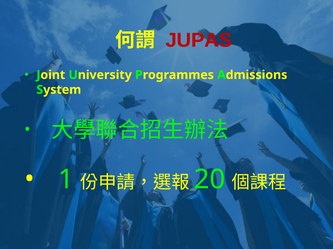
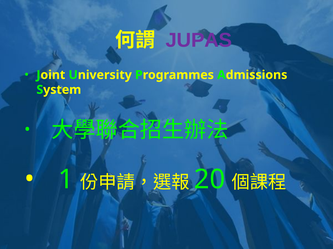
JUPAS colour: red -> purple (199, 40)
